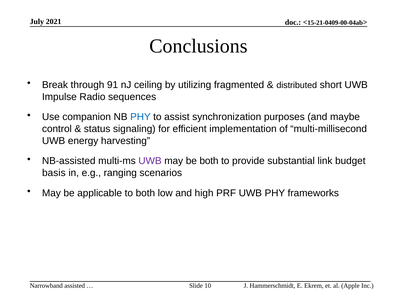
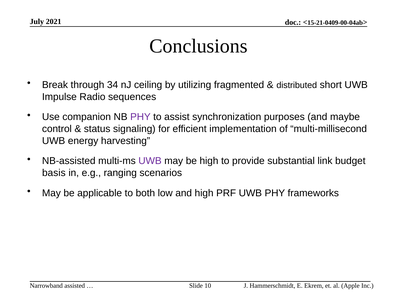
91: 91 -> 34 (113, 85)
PHY colour: blue -> purple (140, 117)
be both: both -> high (209, 161)
